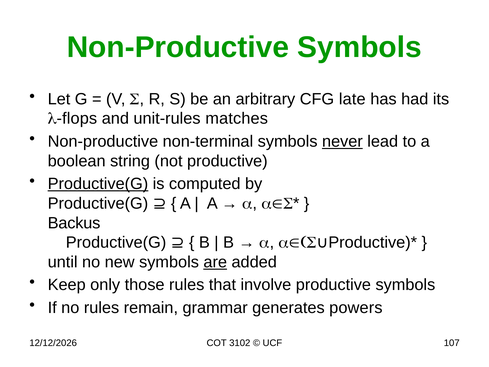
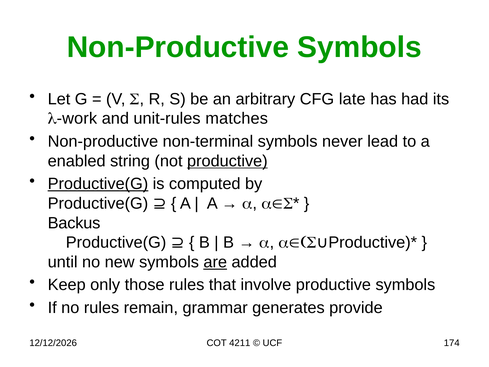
flops: flops -> work (77, 119)
never underline: present -> none (342, 141)
boolean: boolean -> enabled (77, 161)
productive underline: none -> present (227, 161)
powers: powers -> provide (356, 308)
3102: 3102 -> 4211 (240, 343)
107: 107 -> 174 (452, 343)
